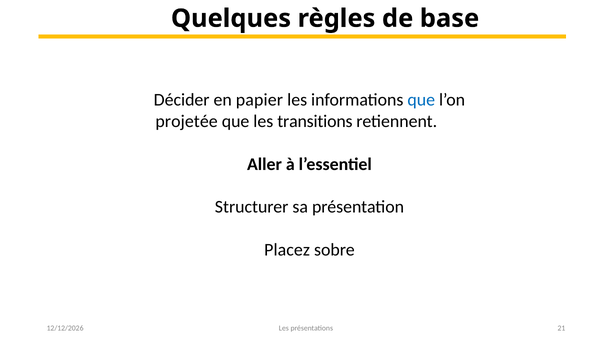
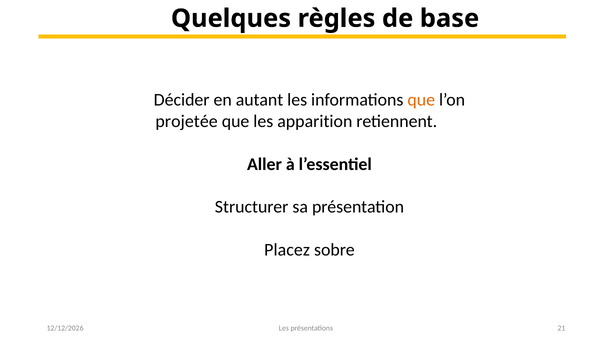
papier: papier -> autant (260, 100)
que colour: blue -> orange (421, 100)
transitions: transitions -> apparition (315, 121)
